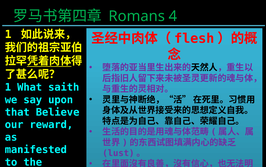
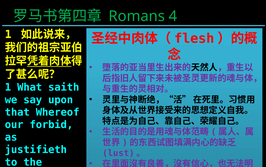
Believe: Believe -> Whereof (58, 112)
reward: reward -> forbid (51, 124)
manifested: manifested -> justifieth (36, 149)
